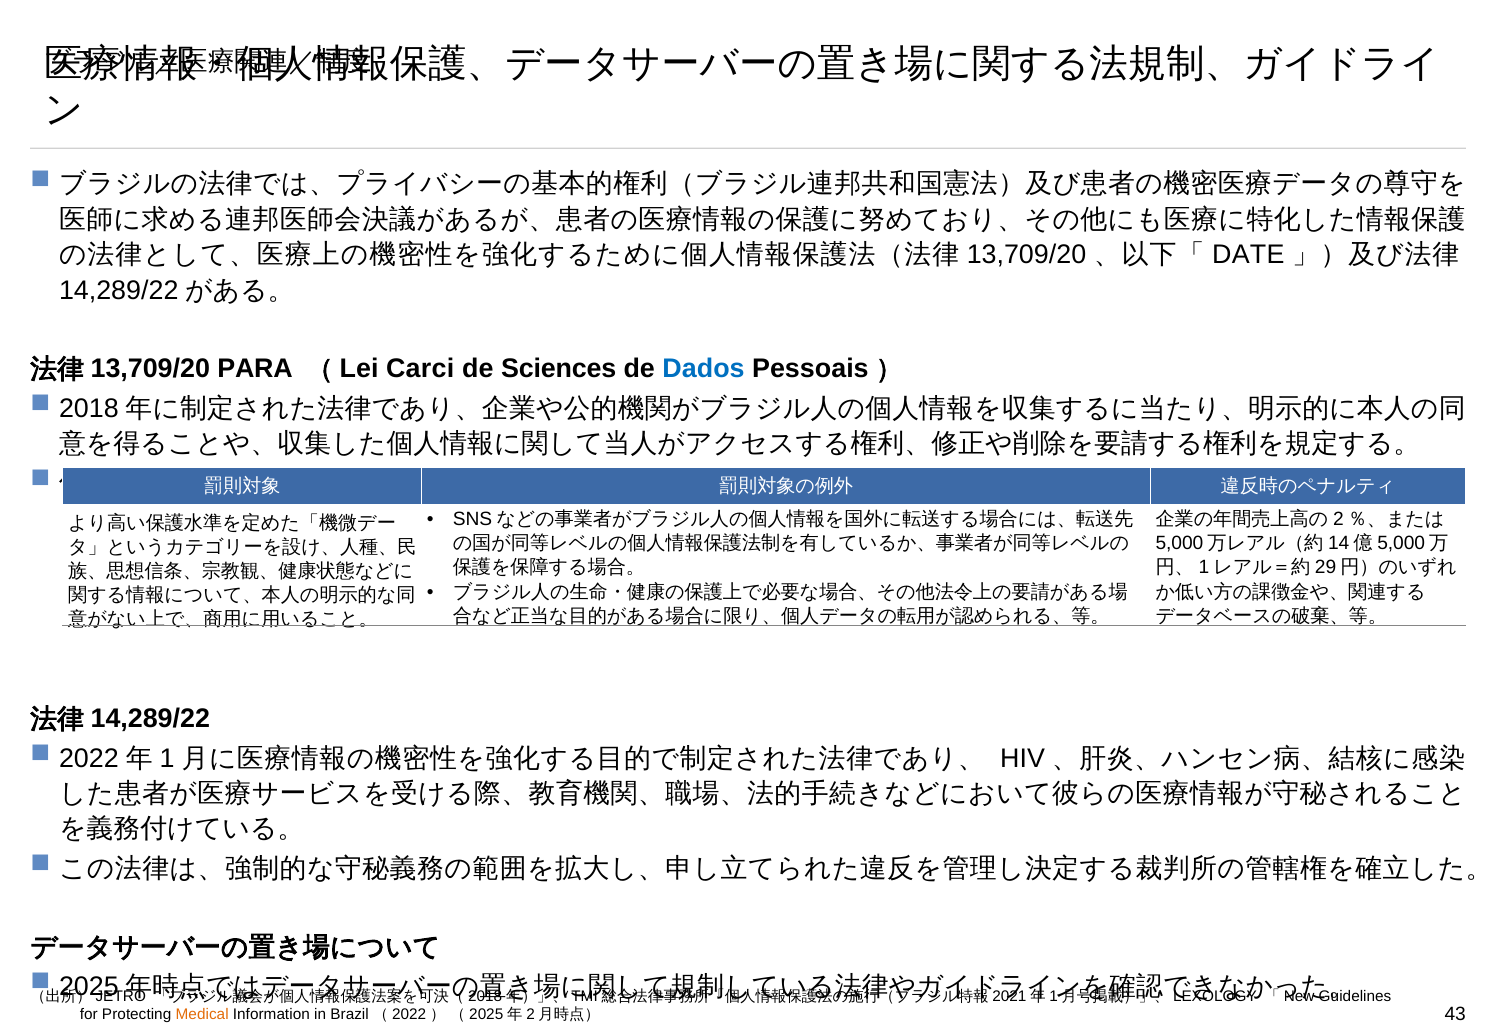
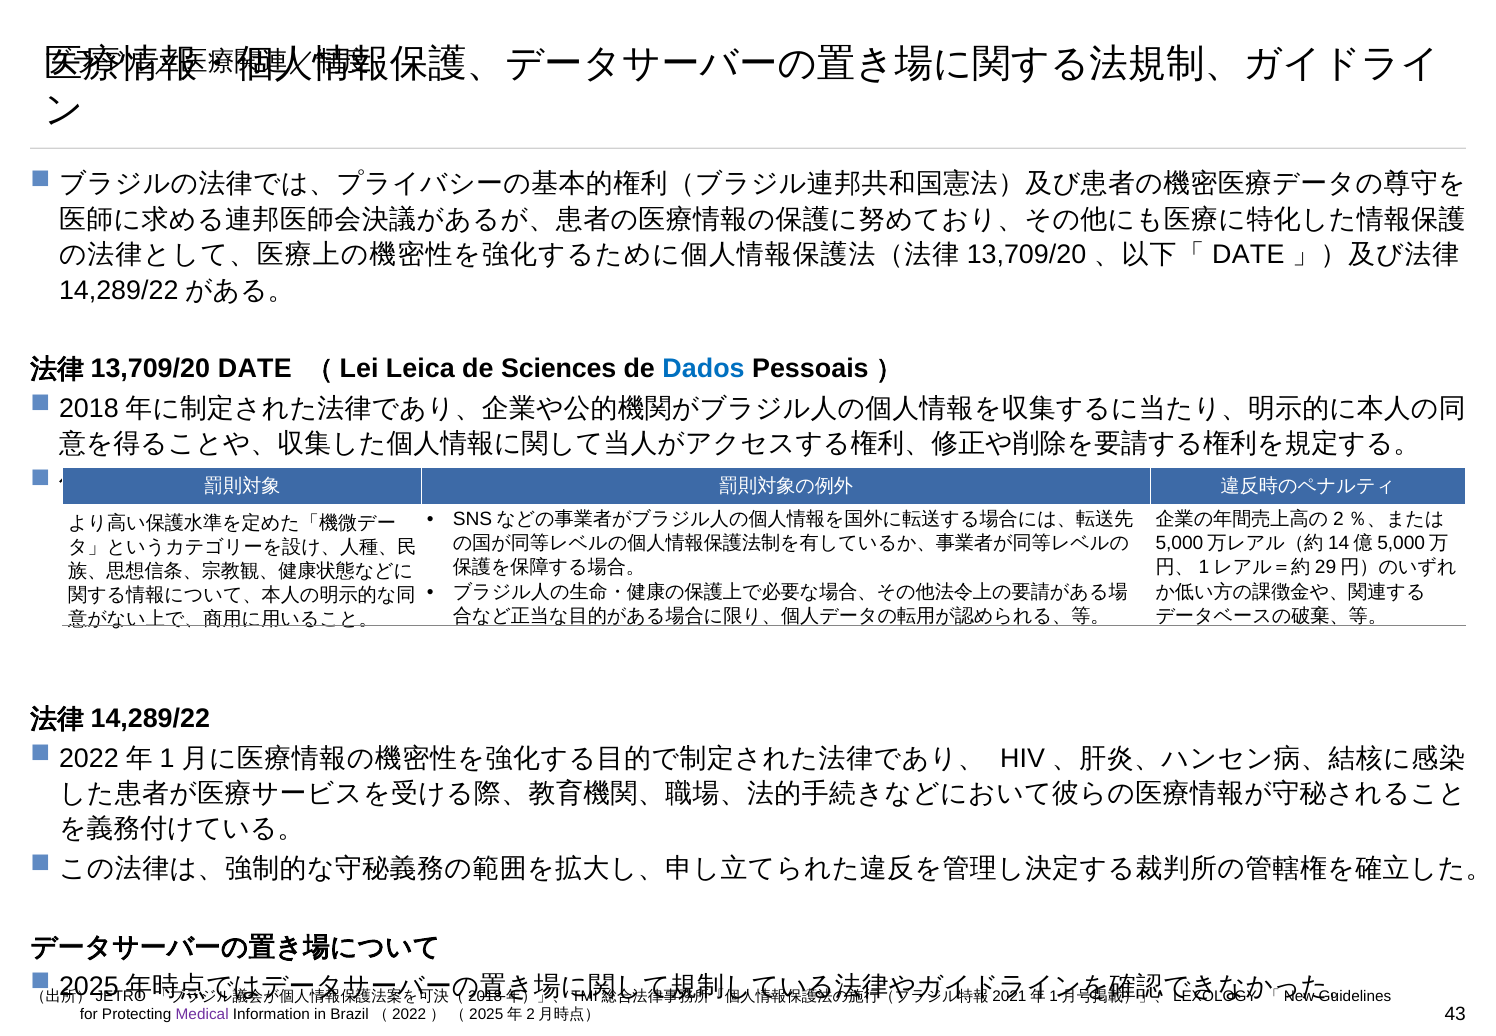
PARA: PARA -> DATE (255, 369)
Carci: Carci -> Leica (420, 369)
Medical colour: orange -> purple (202, 1014)
